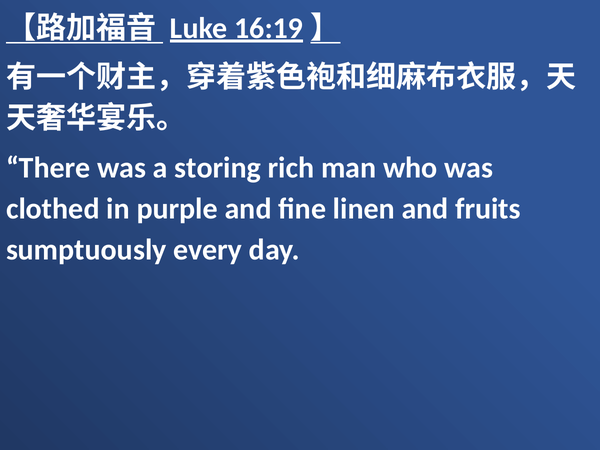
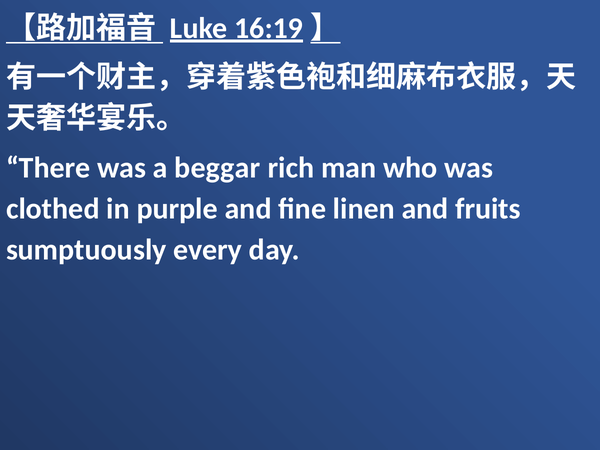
storing: storing -> beggar (217, 168)
